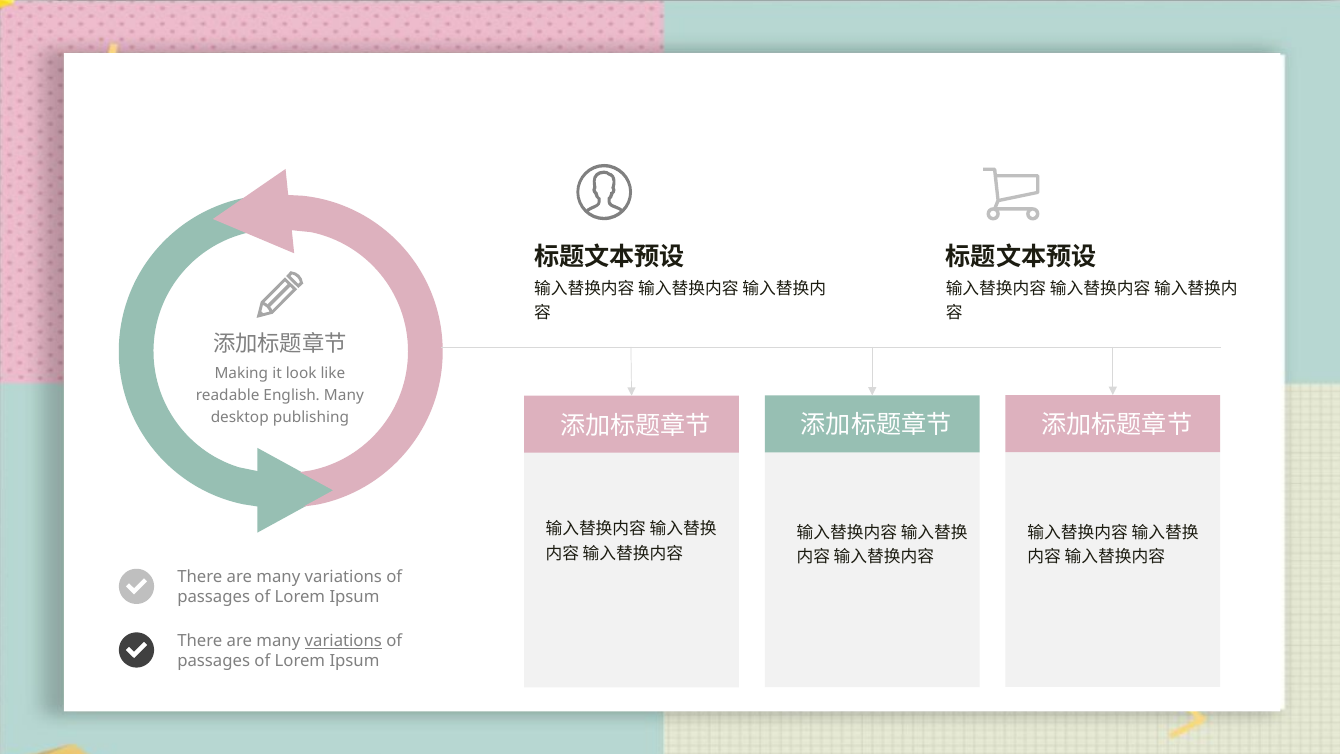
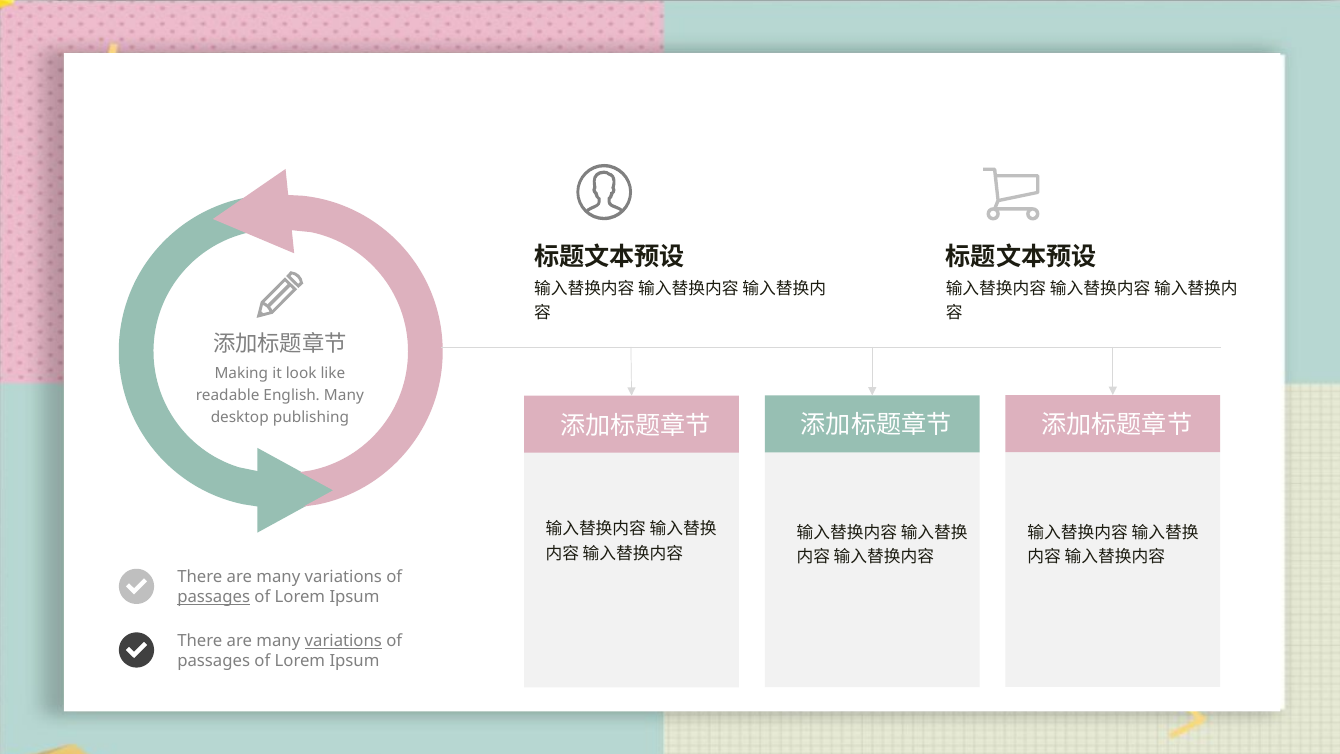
passages underline: none -> present (214, 597)
